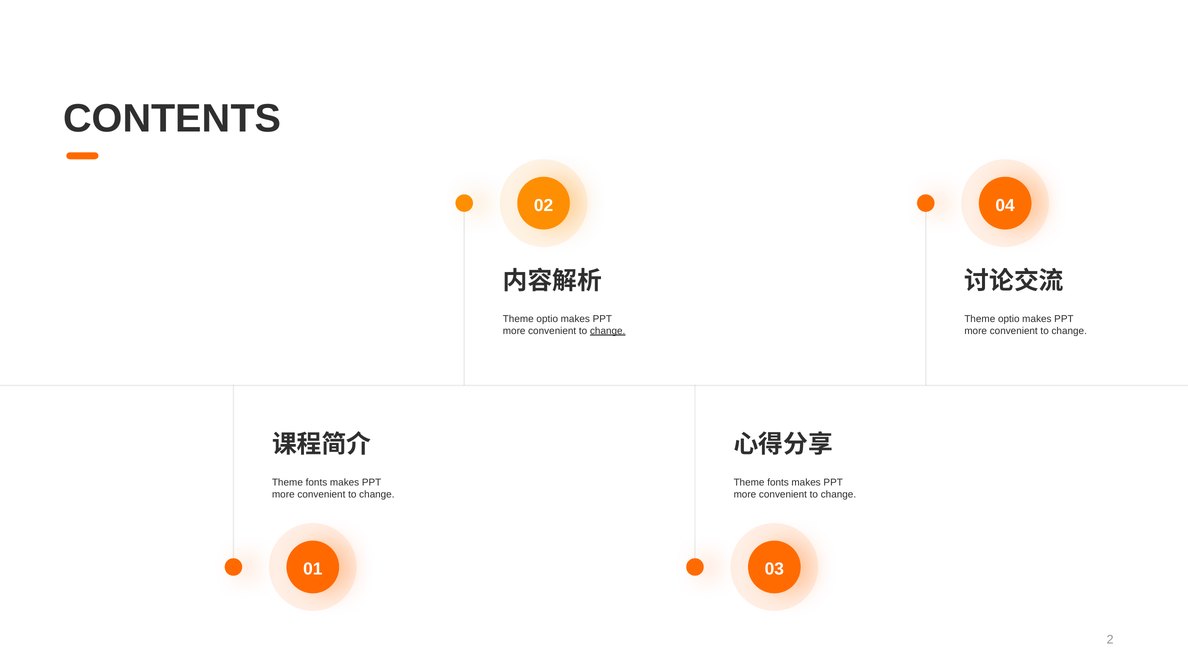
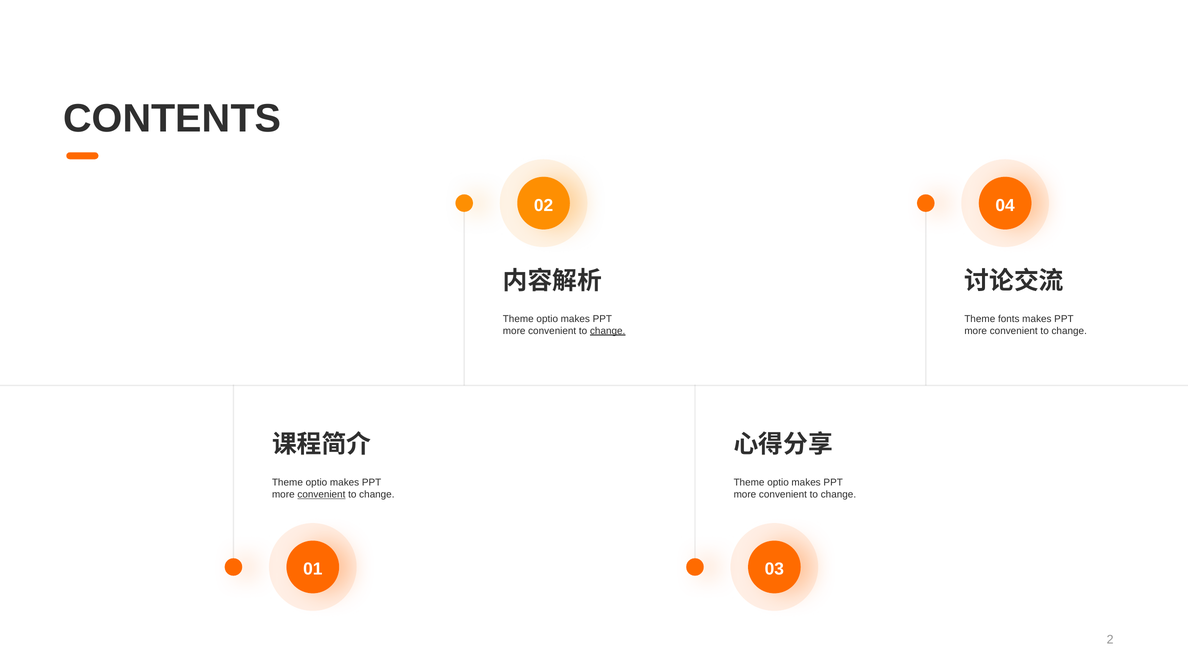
optio: optio -> fonts (1009, 319)
fonts: fonts -> optio (316, 482)
fonts: fonts -> optio (778, 482)
convenient underline: none -> present (321, 494)
